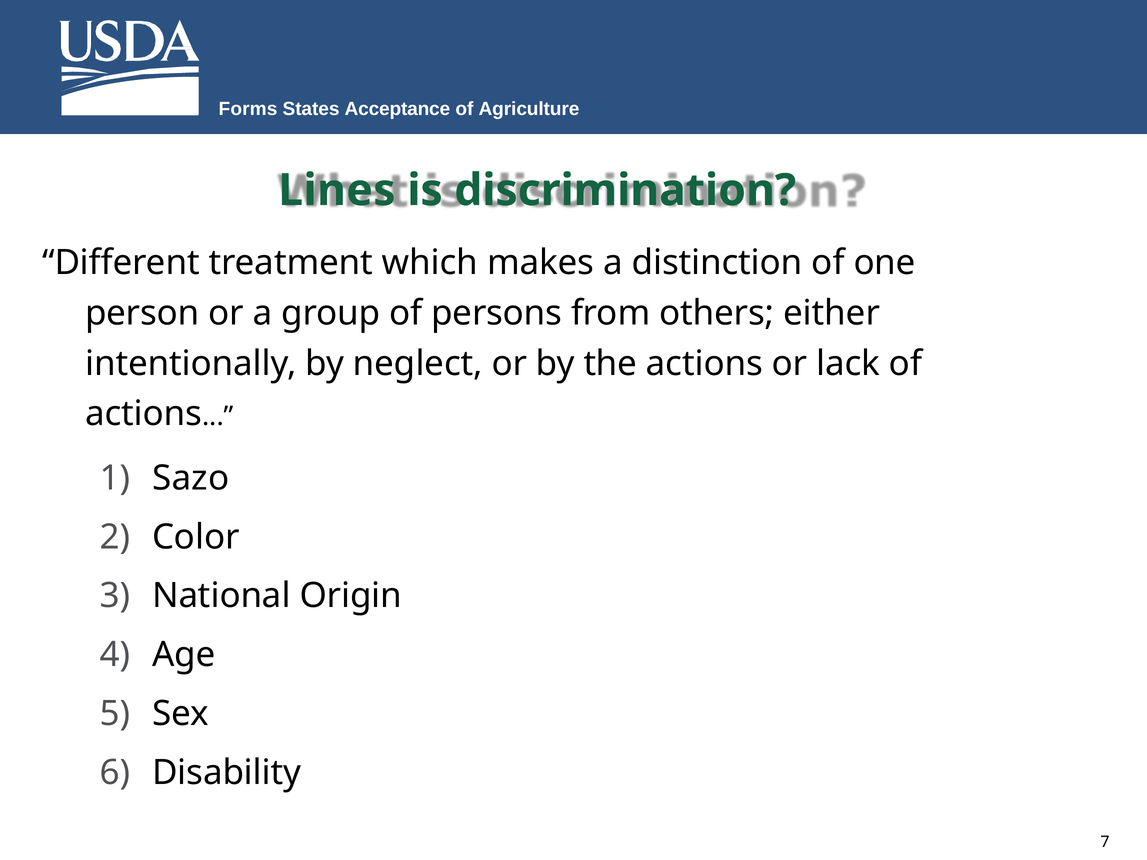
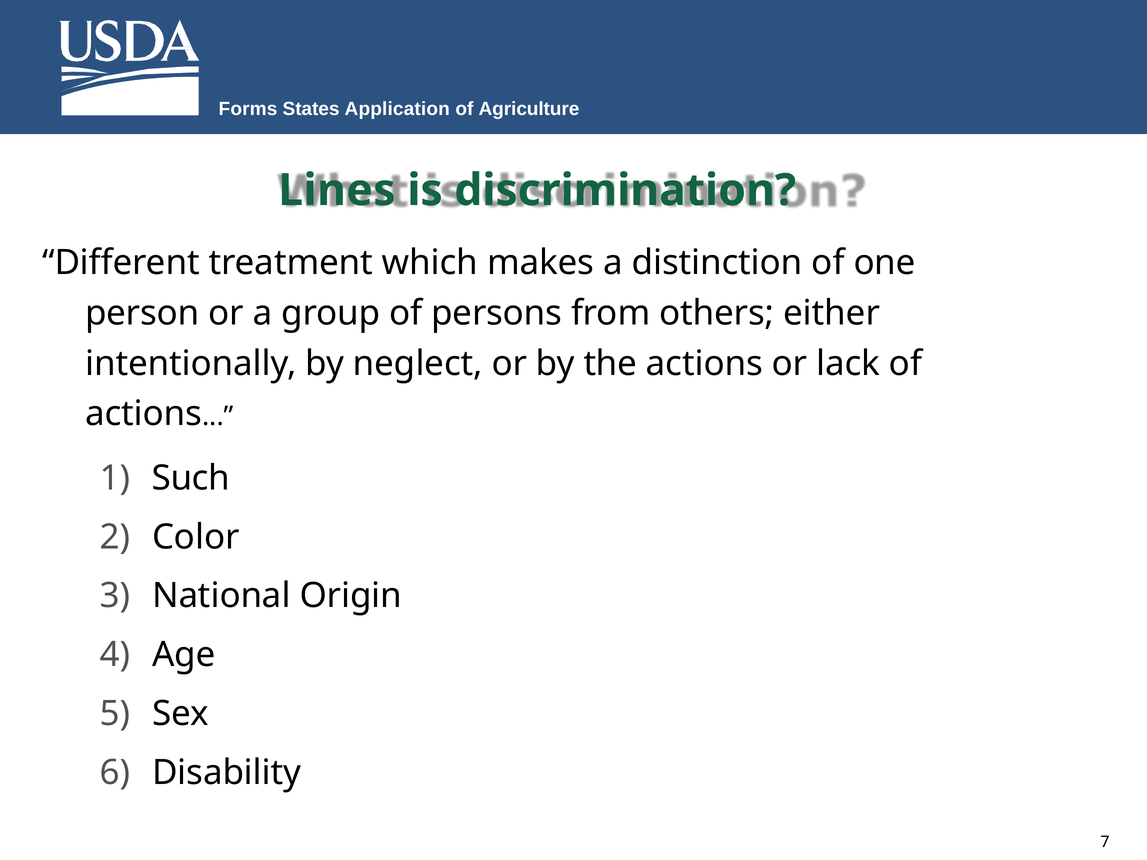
Acceptance: Acceptance -> Application (397, 109)
Sazo: Sazo -> Such (191, 478)
